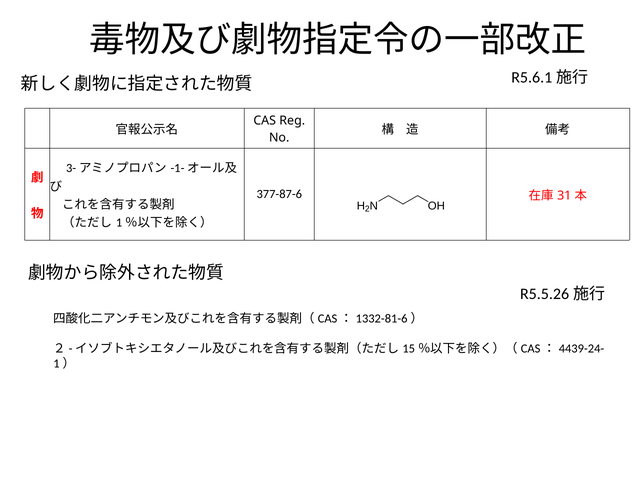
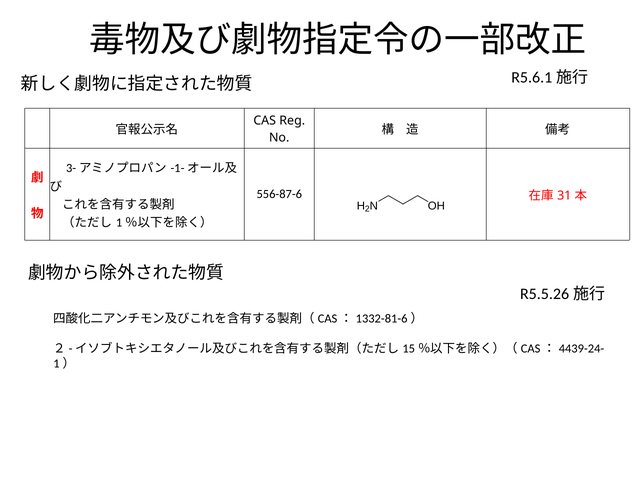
377-87-6: 377-87-6 -> 556-87-6 (279, 194)
